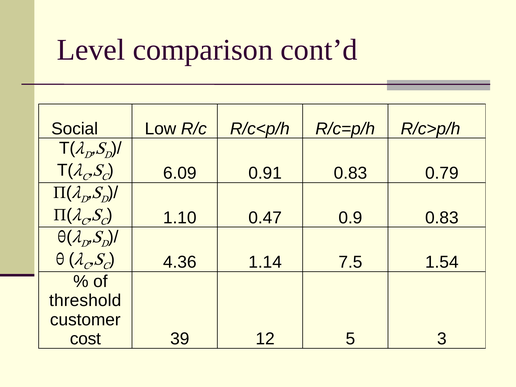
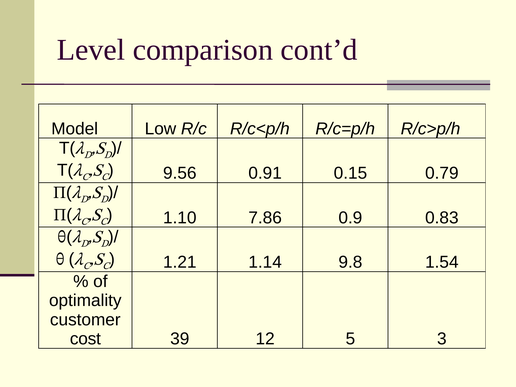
Social: Social -> Model (75, 129)
6.09: 6.09 -> 9.56 (180, 173)
0.91 0.83: 0.83 -> 0.15 (350, 173)
0.47: 0.47 -> 7.86 (265, 218)
4.36: 4.36 -> 1.21 (180, 262)
7.5: 7.5 -> 9.8 (350, 262)
threshold: threshold -> optimality (85, 301)
